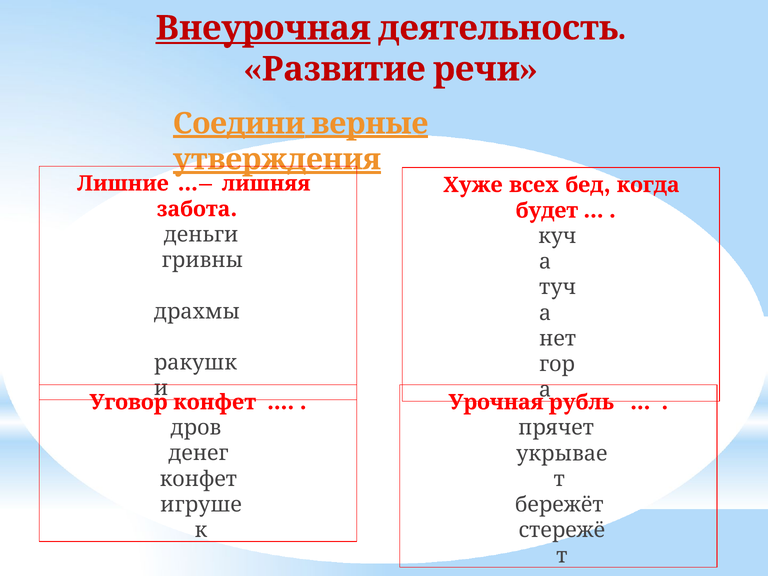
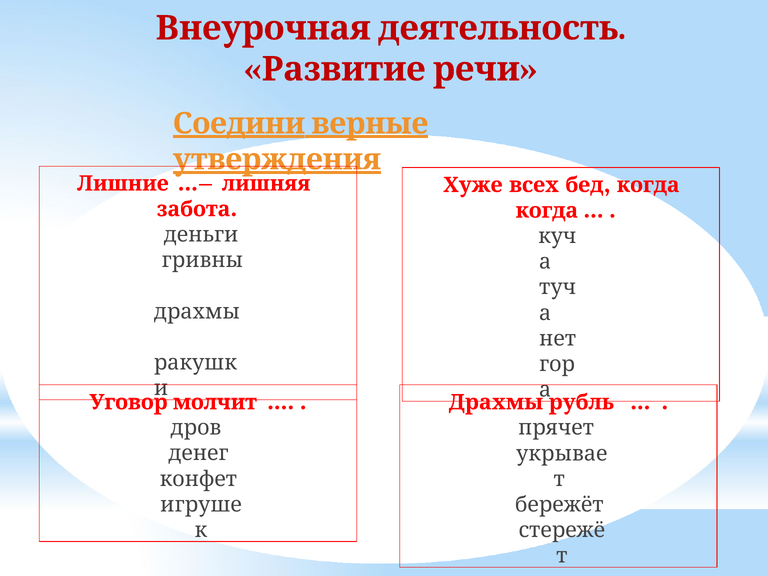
Внеурочная underline: present -> none (263, 28)
будет: будет -> когда (547, 211)
Уговор конфет: конфет -> молчит (215, 402)
Урочная: Урочная -> Драхмы (496, 402)
